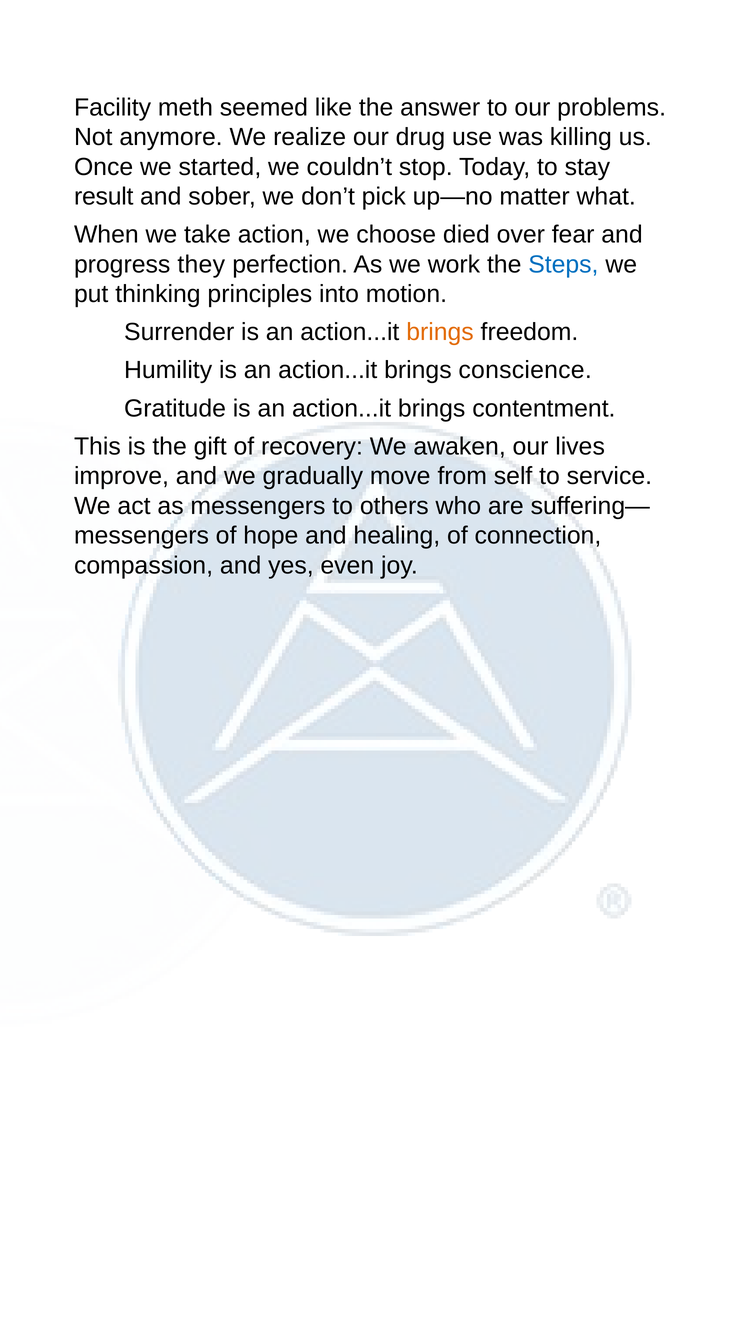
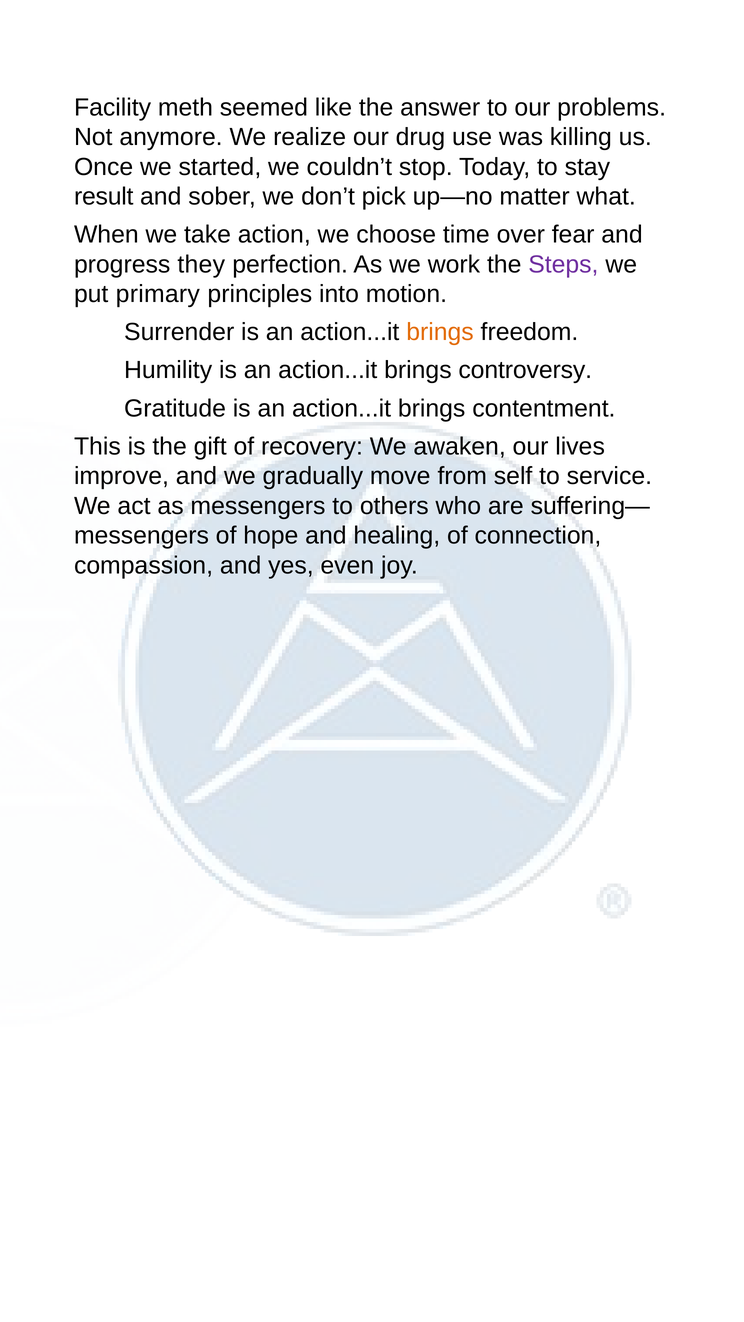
died: died -> time (466, 235)
Steps colour: blue -> purple (563, 265)
thinking: thinking -> primary (158, 294)
conscience: conscience -> controversy (525, 370)
